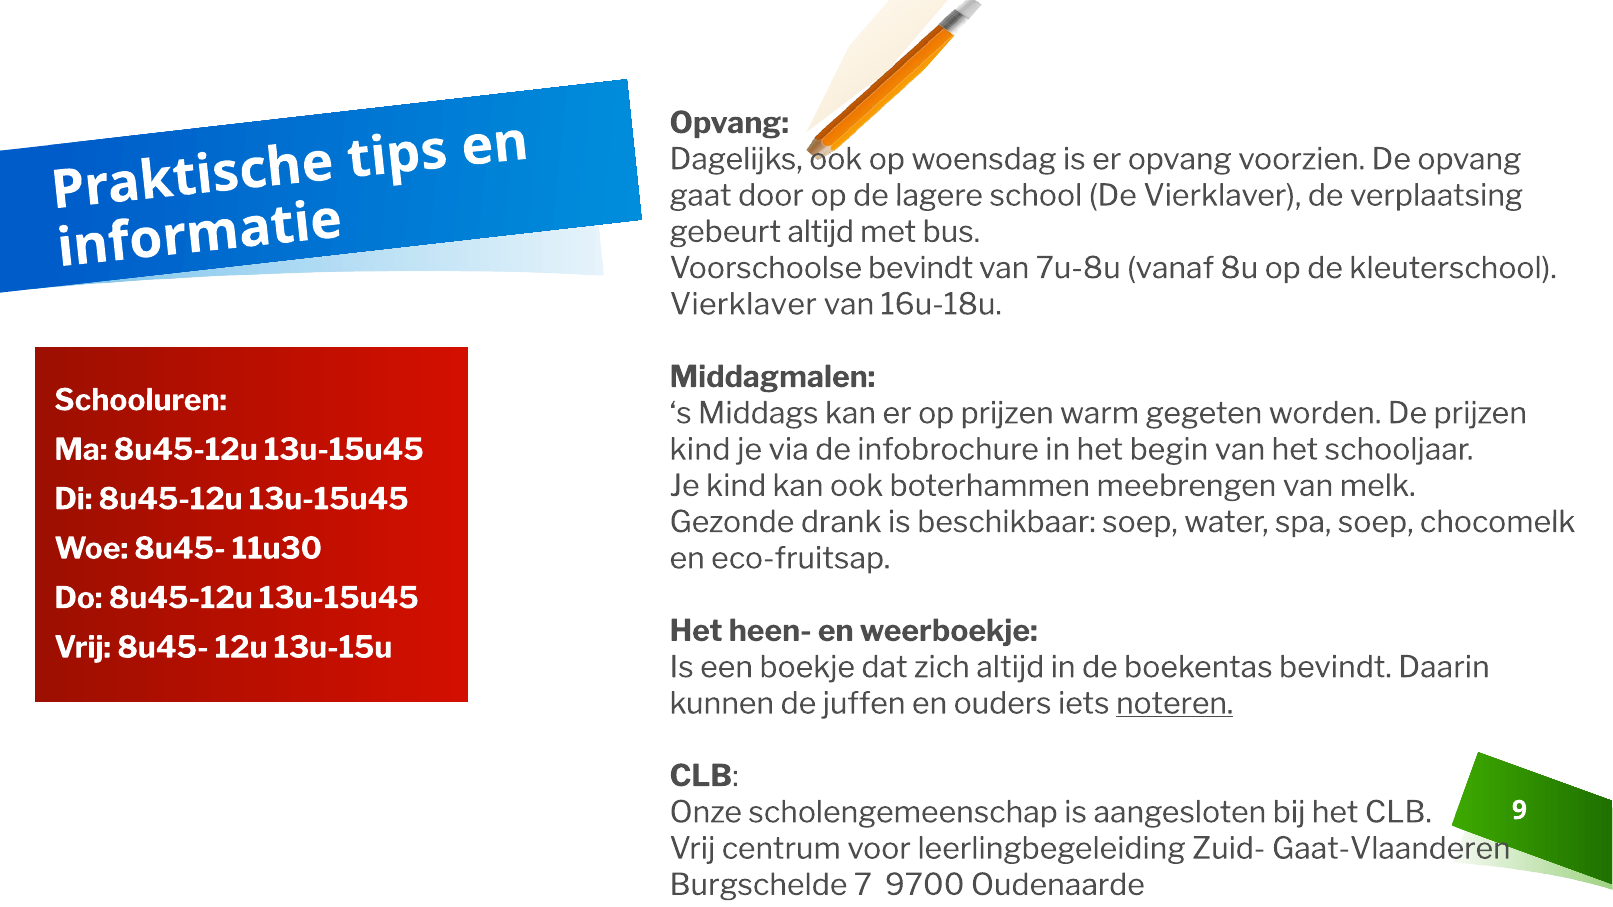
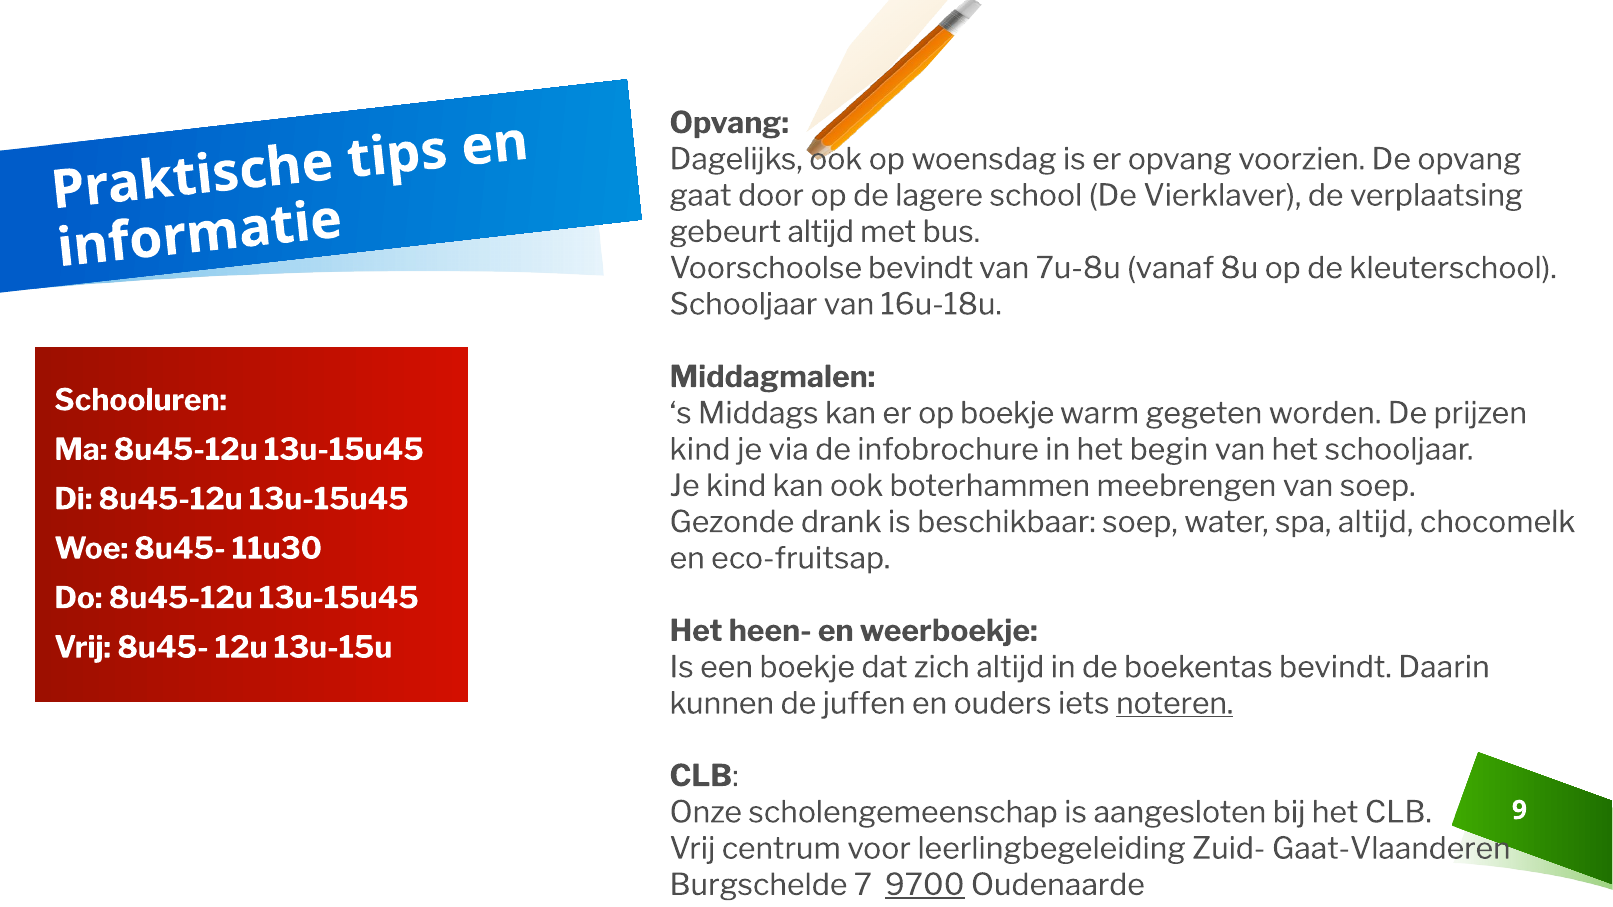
Vierklaver: Vierklaver -> Schooljaar (744, 305)
op prijzen: prijzen -> boekje (1007, 413)
van melk: melk -> soep (1378, 486)
spa soep: soep -> altijd (1376, 522)
9700 underline: none -> present (925, 885)
